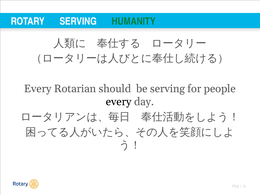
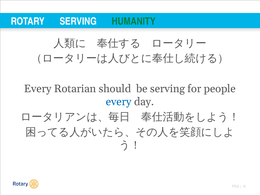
every colour: black -> blue (119, 102)
